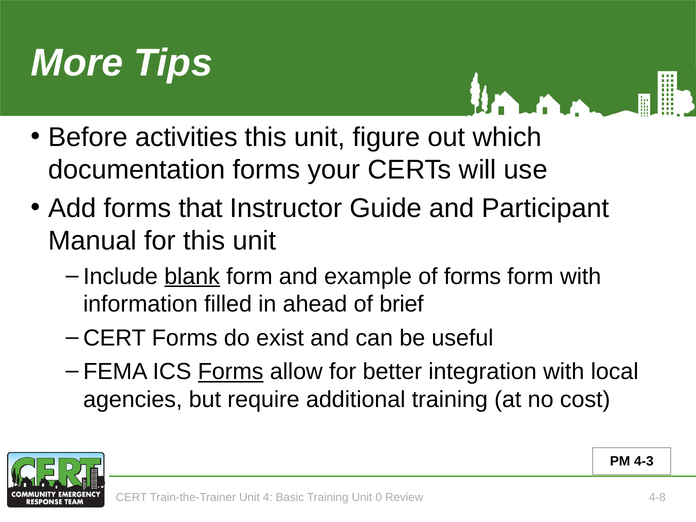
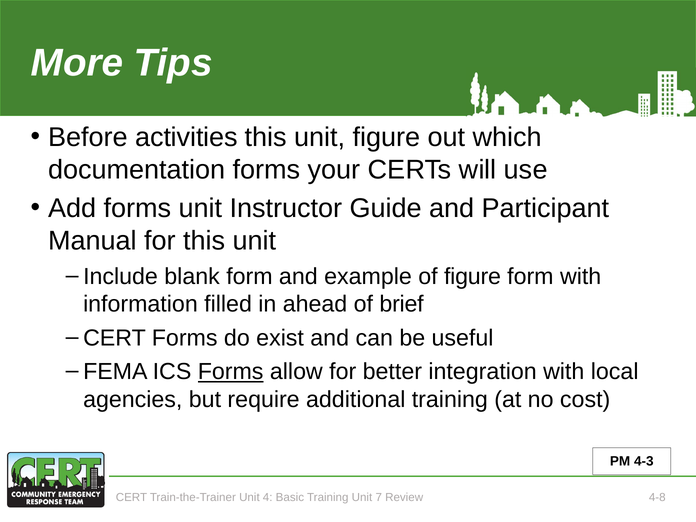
forms that: that -> unit (201, 208)
blank underline: present -> none (192, 276)
of forms: forms -> figure (472, 276)
0: 0 -> 7 (379, 498)
